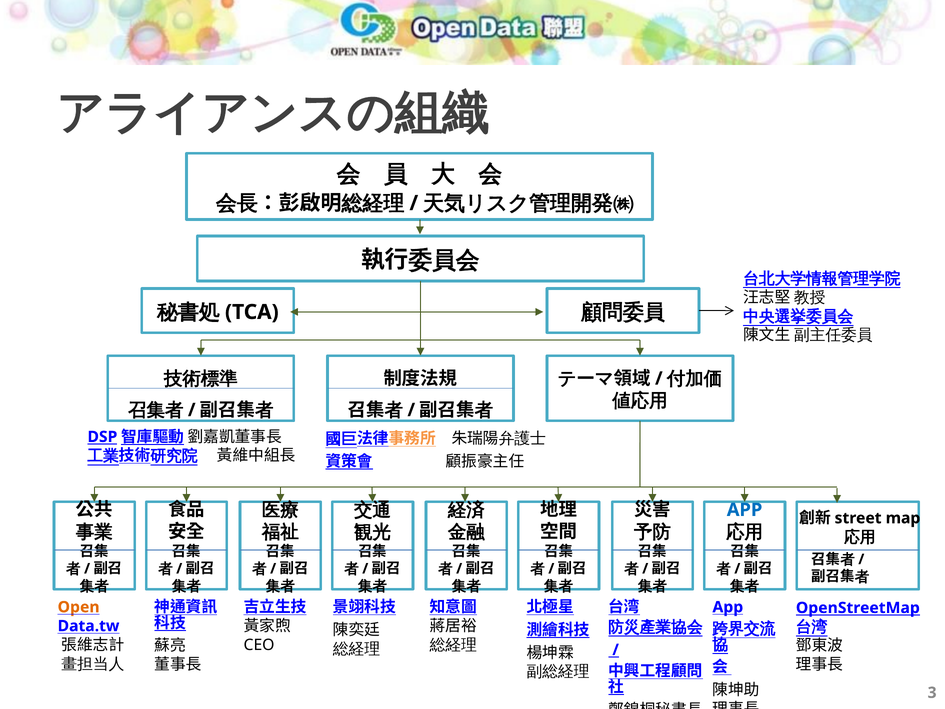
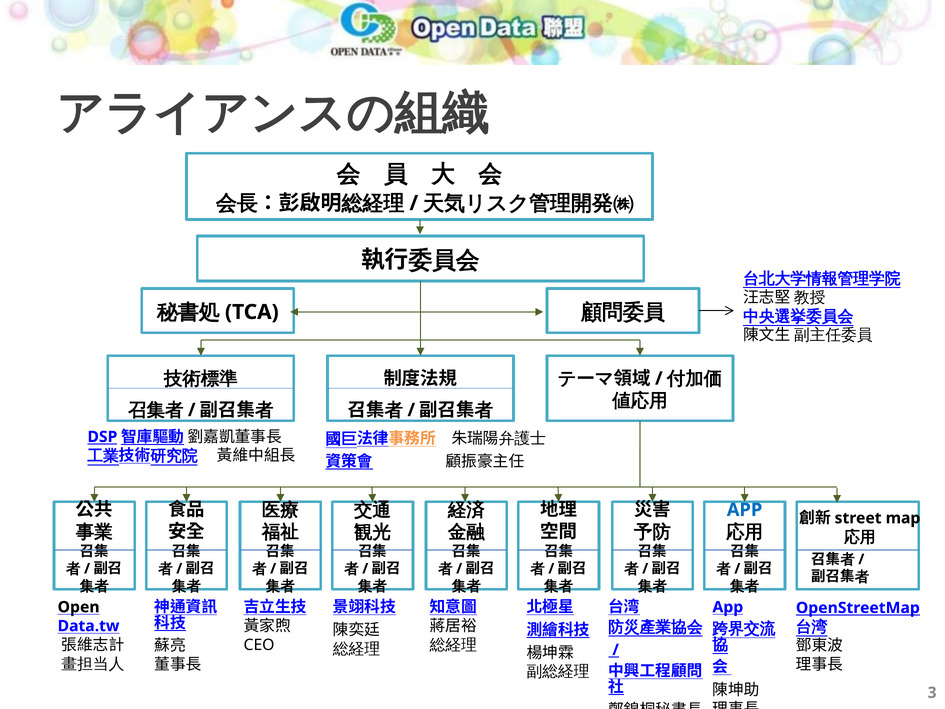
Open colour: orange -> black (79, 607)
